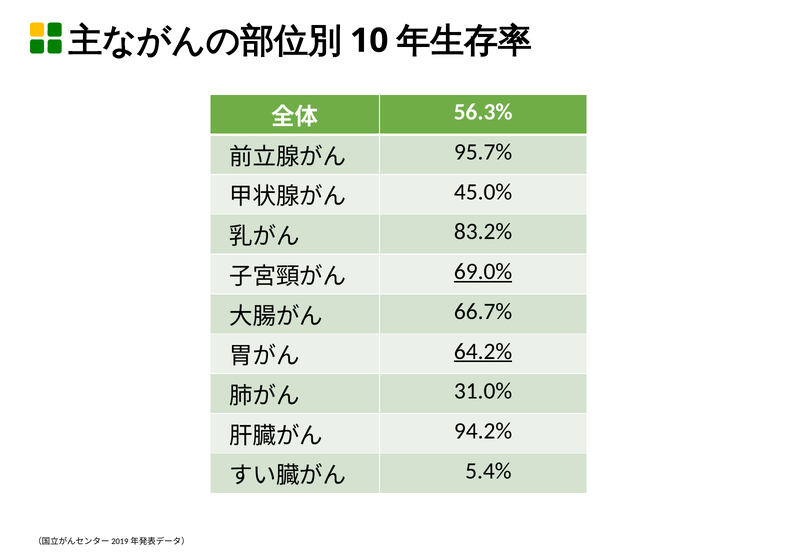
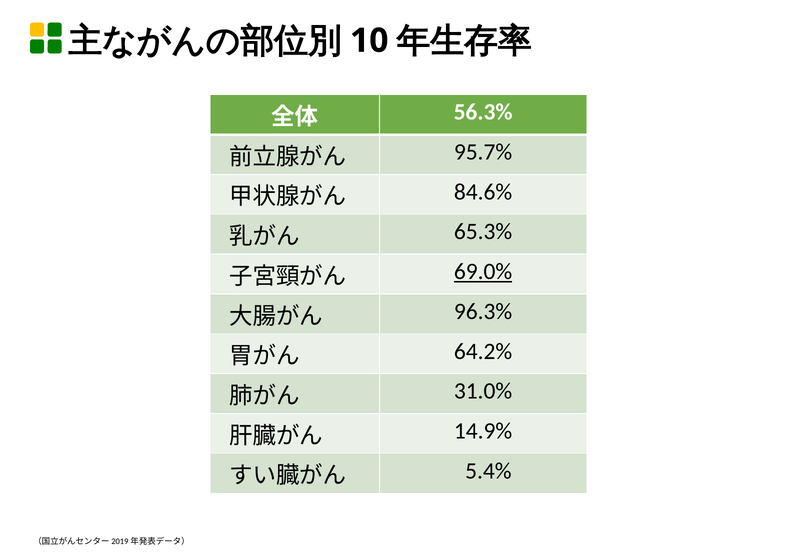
45.0%: 45.0% -> 84.6% (483, 192)
83.2%: 83.2% -> 65.3% (483, 232)
66.7%: 66.7% -> 96.3% (483, 311)
64.2% underline: present -> none (483, 351)
94.2%: 94.2% -> 14.9% (483, 431)
